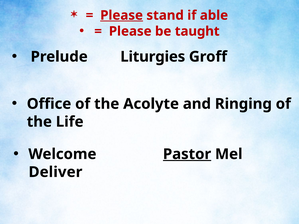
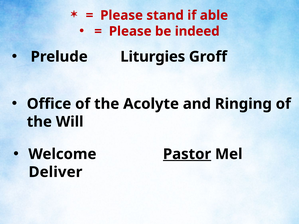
Please underline: present -> none (122, 15)
taught: taught -> indeed (197, 31)
Life: Life -> Will (70, 122)
